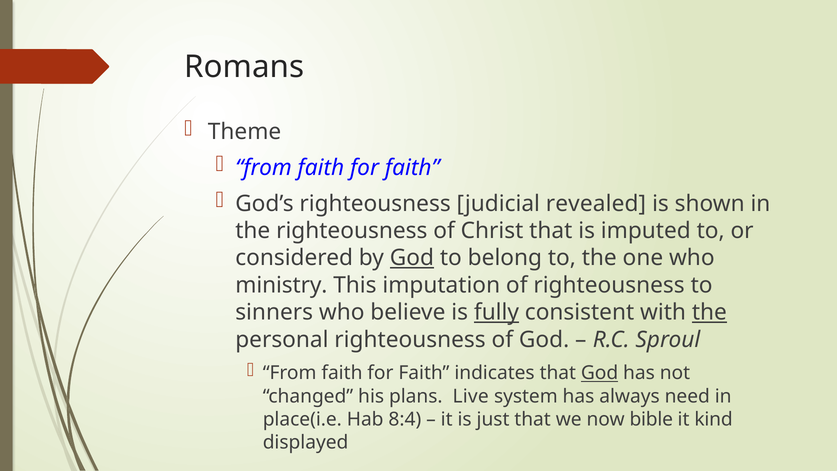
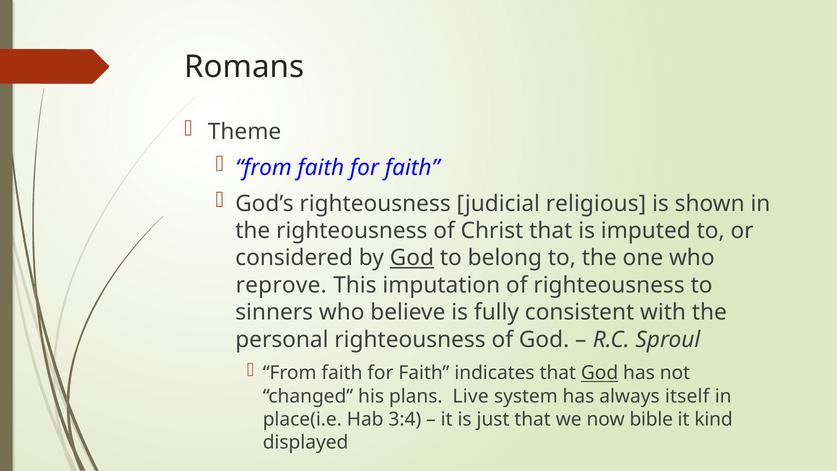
revealed: revealed -> religious (596, 204)
ministry: ministry -> reprove (281, 285)
fully underline: present -> none (496, 312)
the underline: present -> none (709, 312)
need: need -> itself (687, 396)
8:4: 8:4 -> 3:4 (405, 419)
